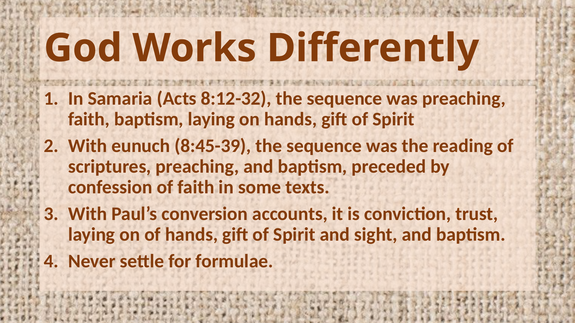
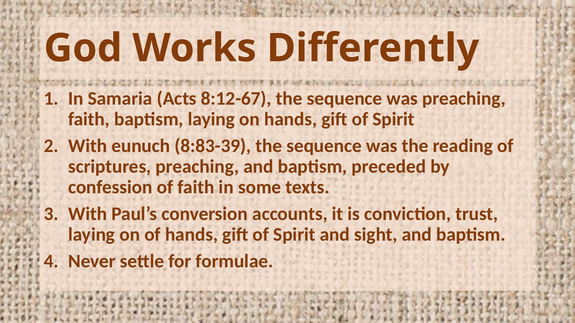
8:12-32: 8:12-32 -> 8:12-67 (236, 98)
8:45-39: 8:45-39 -> 8:83-39 (213, 146)
